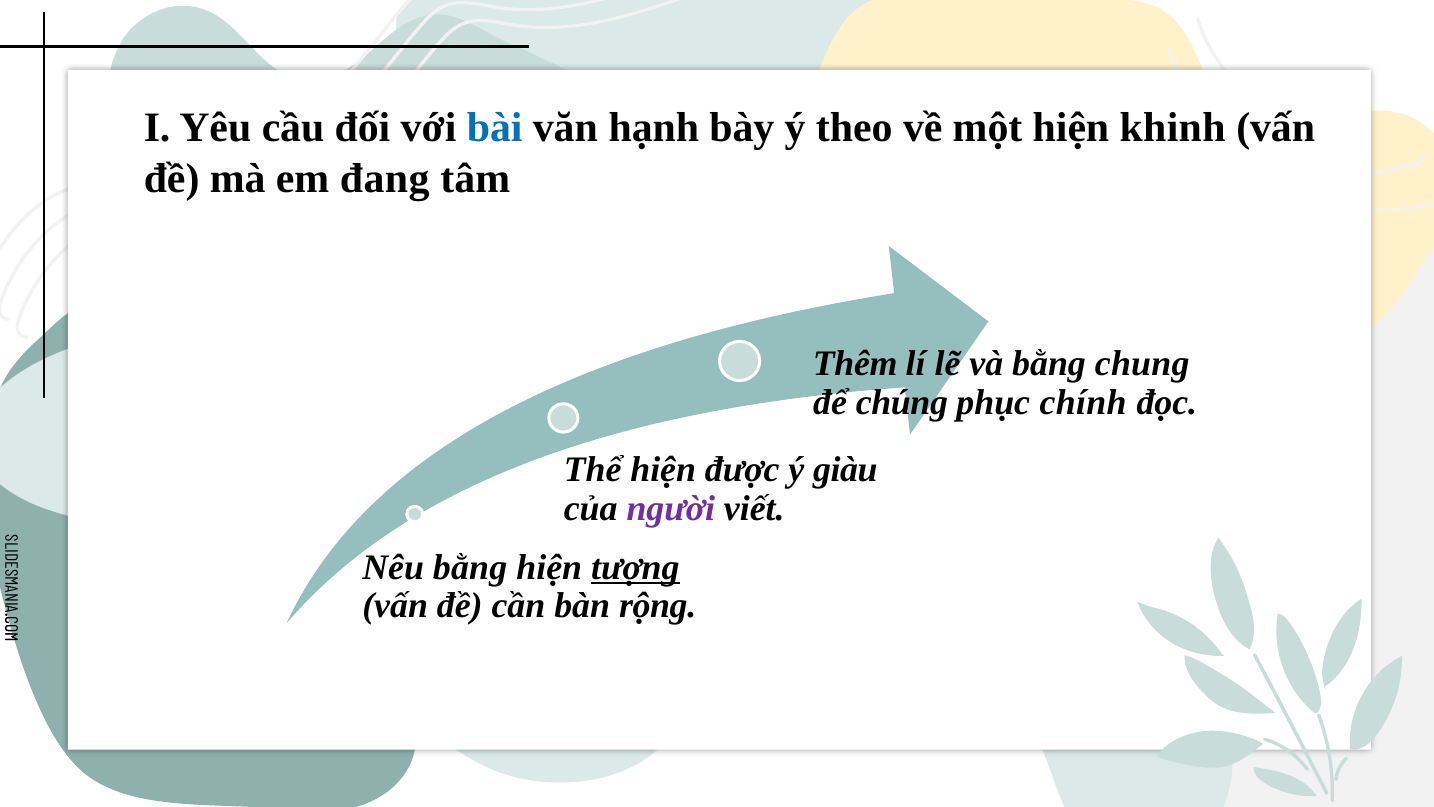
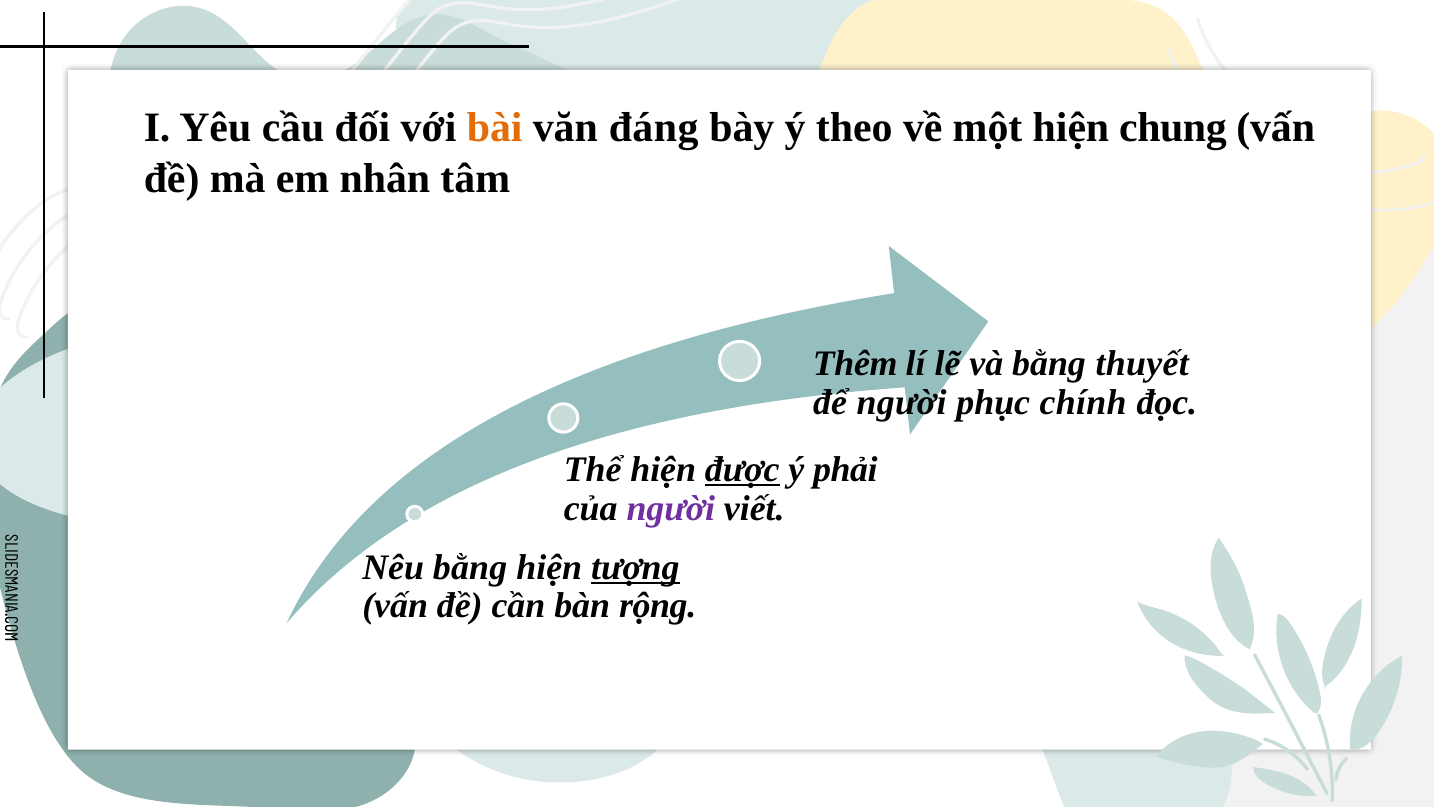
bài colour: blue -> orange (495, 128)
hạnh: hạnh -> đáng (654, 128)
khinh: khinh -> chung (1173, 128)
đang: đang -> nhân (385, 178)
chung: chung -> thuyết (1142, 364)
để chúng: chúng -> người (902, 402)
được underline: none -> present (742, 469)
giàu: giàu -> phải (845, 469)
